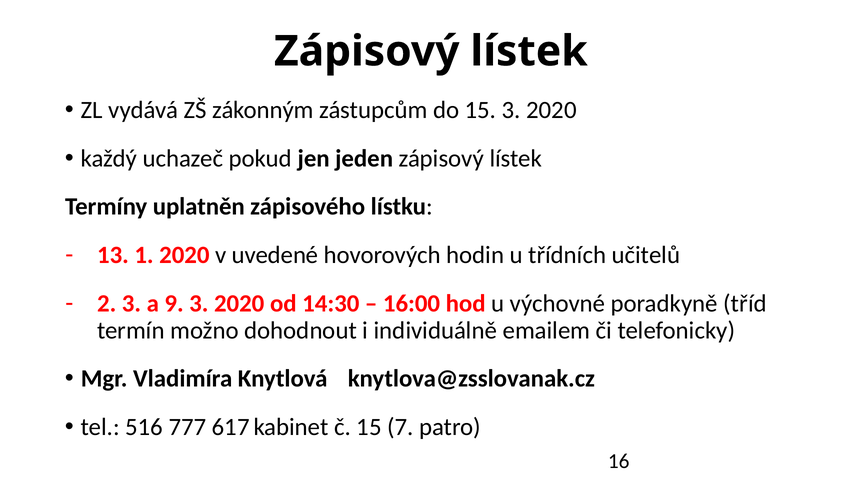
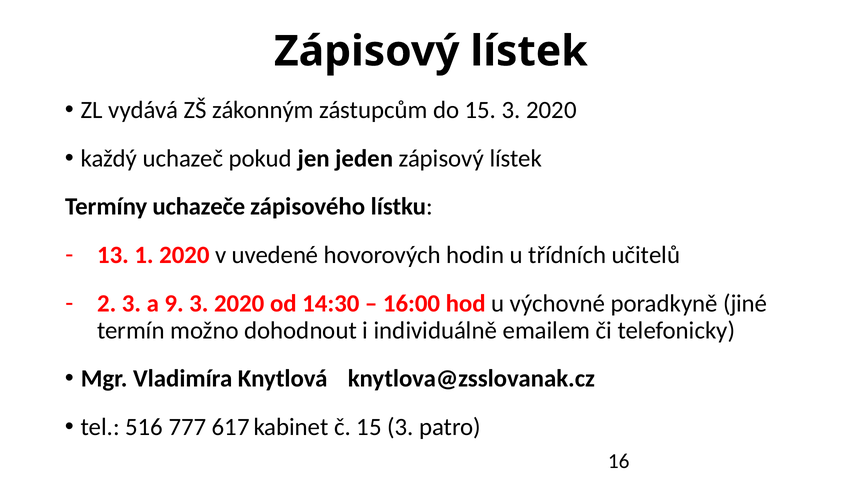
uplatněn: uplatněn -> uchazeče (199, 207)
tříd: tříd -> jiné (745, 304)
č 15 7: 7 -> 3 (400, 427)
